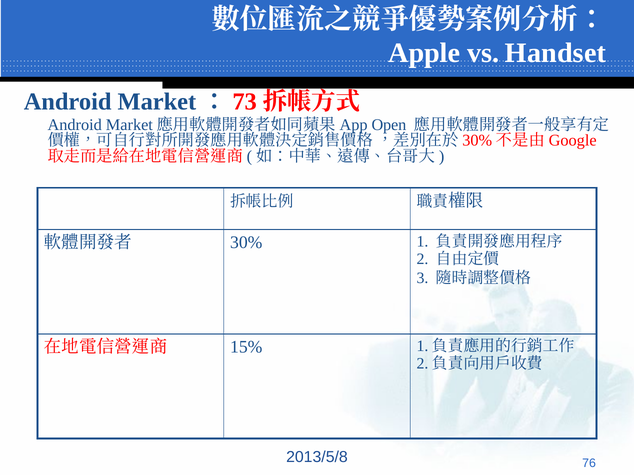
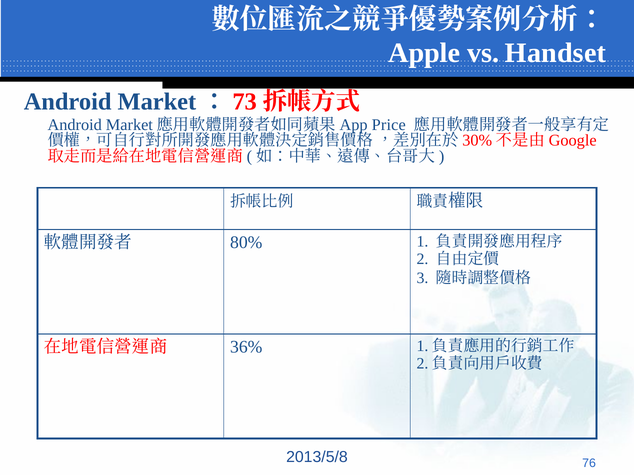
Open: Open -> Price (389, 125)
30%: 30% -> 80% (246, 243)
15%: 15% -> 36% (246, 348)
